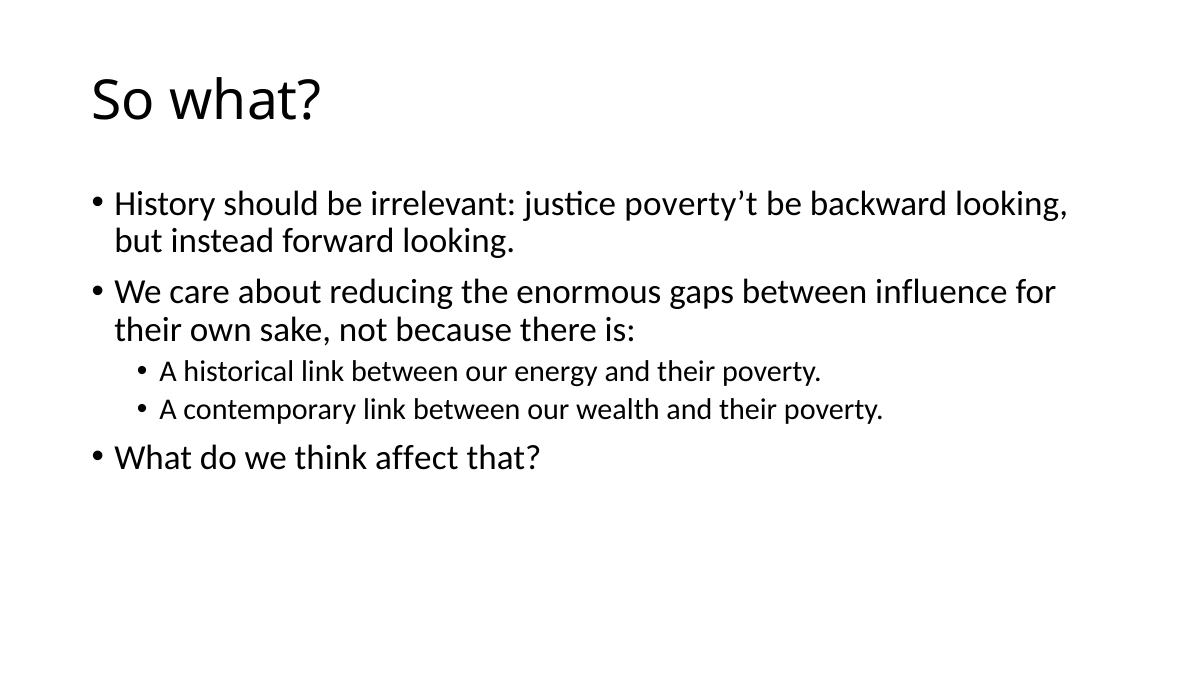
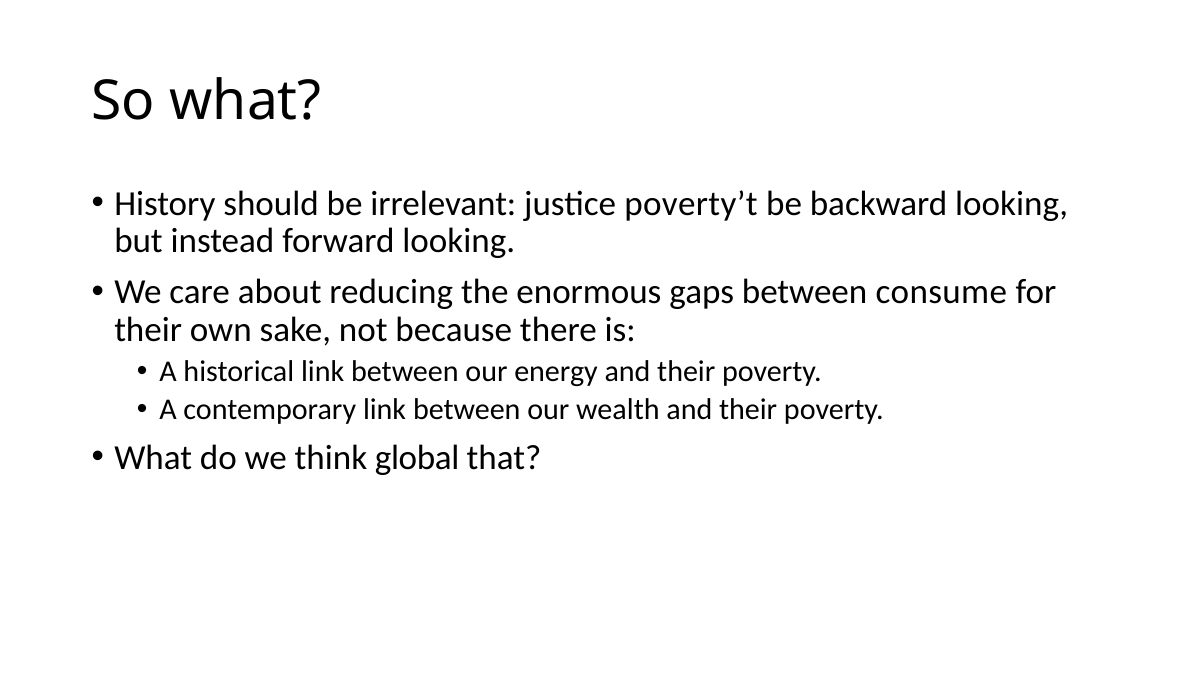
influence: influence -> consume (941, 292)
affect: affect -> global (417, 458)
